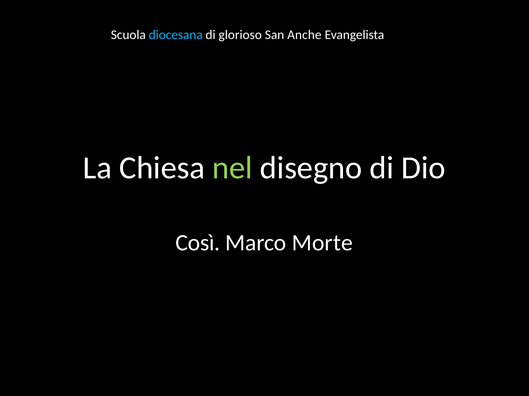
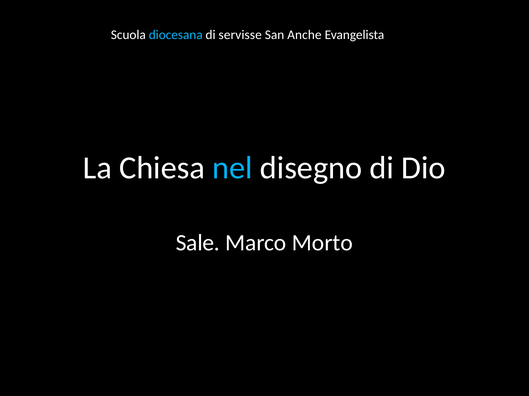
glorioso: glorioso -> servisse (240, 35)
nel colour: light green -> light blue (232, 168)
Così: Così -> Sale (198, 243)
Morte: Morte -> Morto (322, 243)
